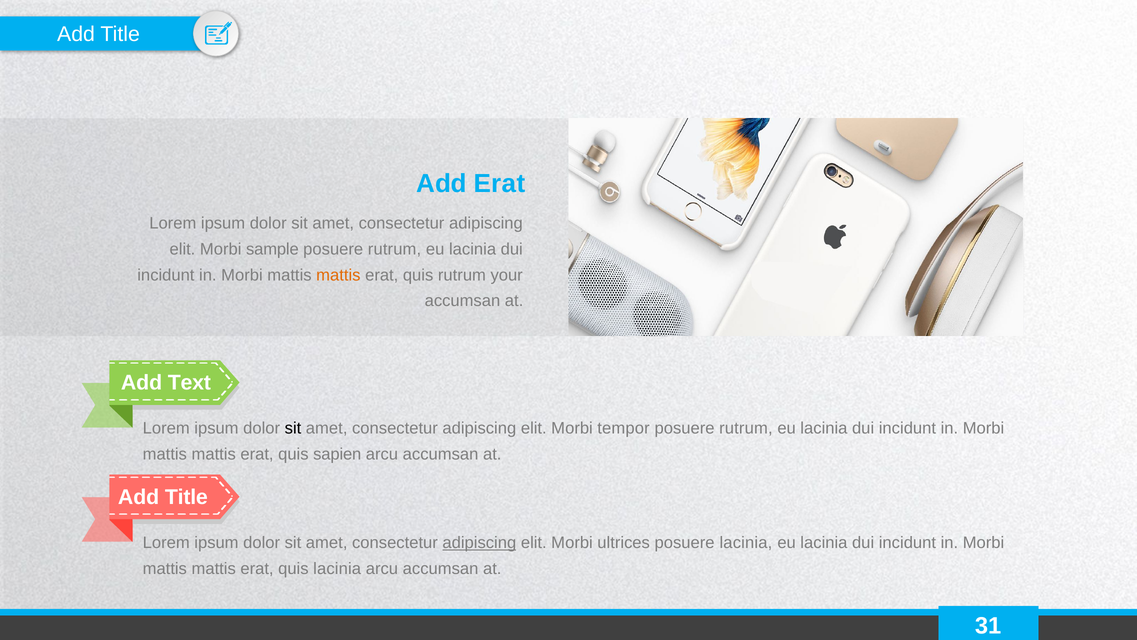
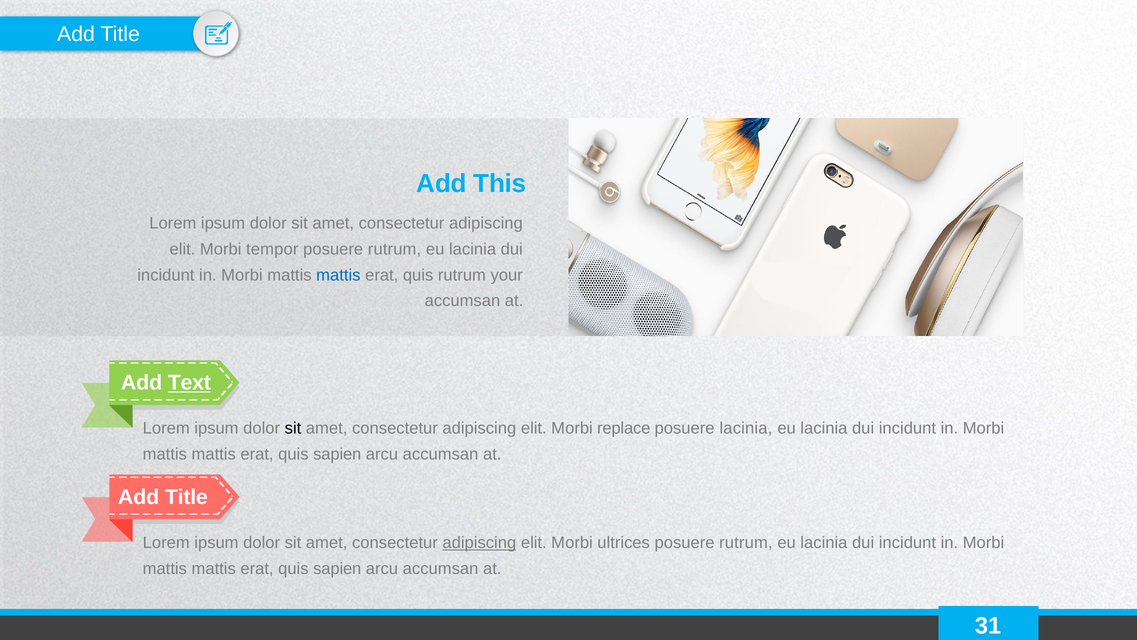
Add Erat: Erat -> This (500, 183)
sample: sample -> tempor (272, 249)
mattis colour: orange -> blue (338, 275)
Text underline: none -> present (189, 382)
tempor: tempor -> replace (624, 428)
rutrum: rutrum -> lacinia (746, 428)
ultrices posuere lacinia: lacinia -> rutrum (746, 542)
lacinia: lacinia -> sapien (337, 568)
